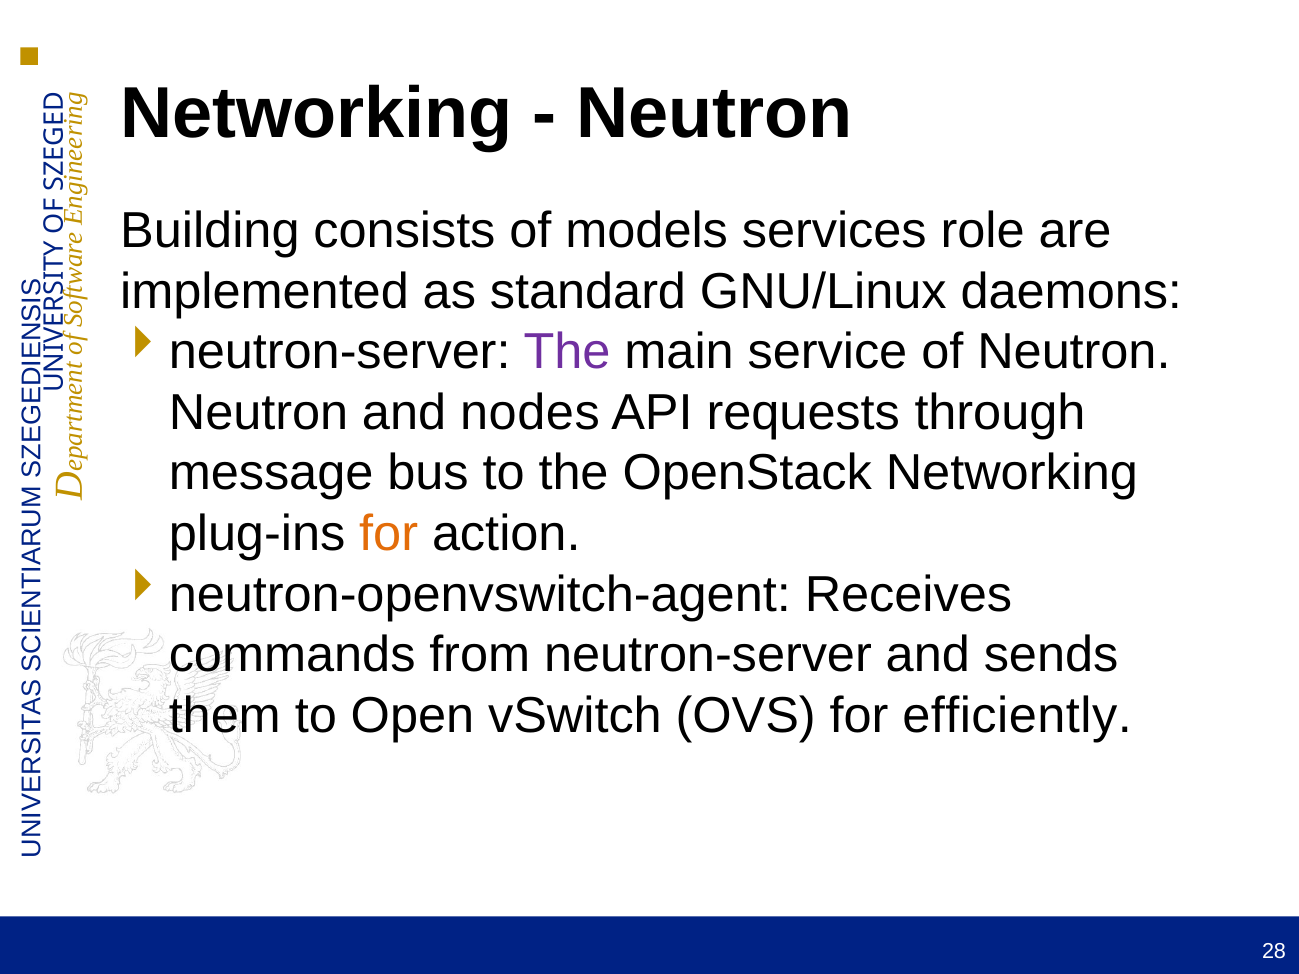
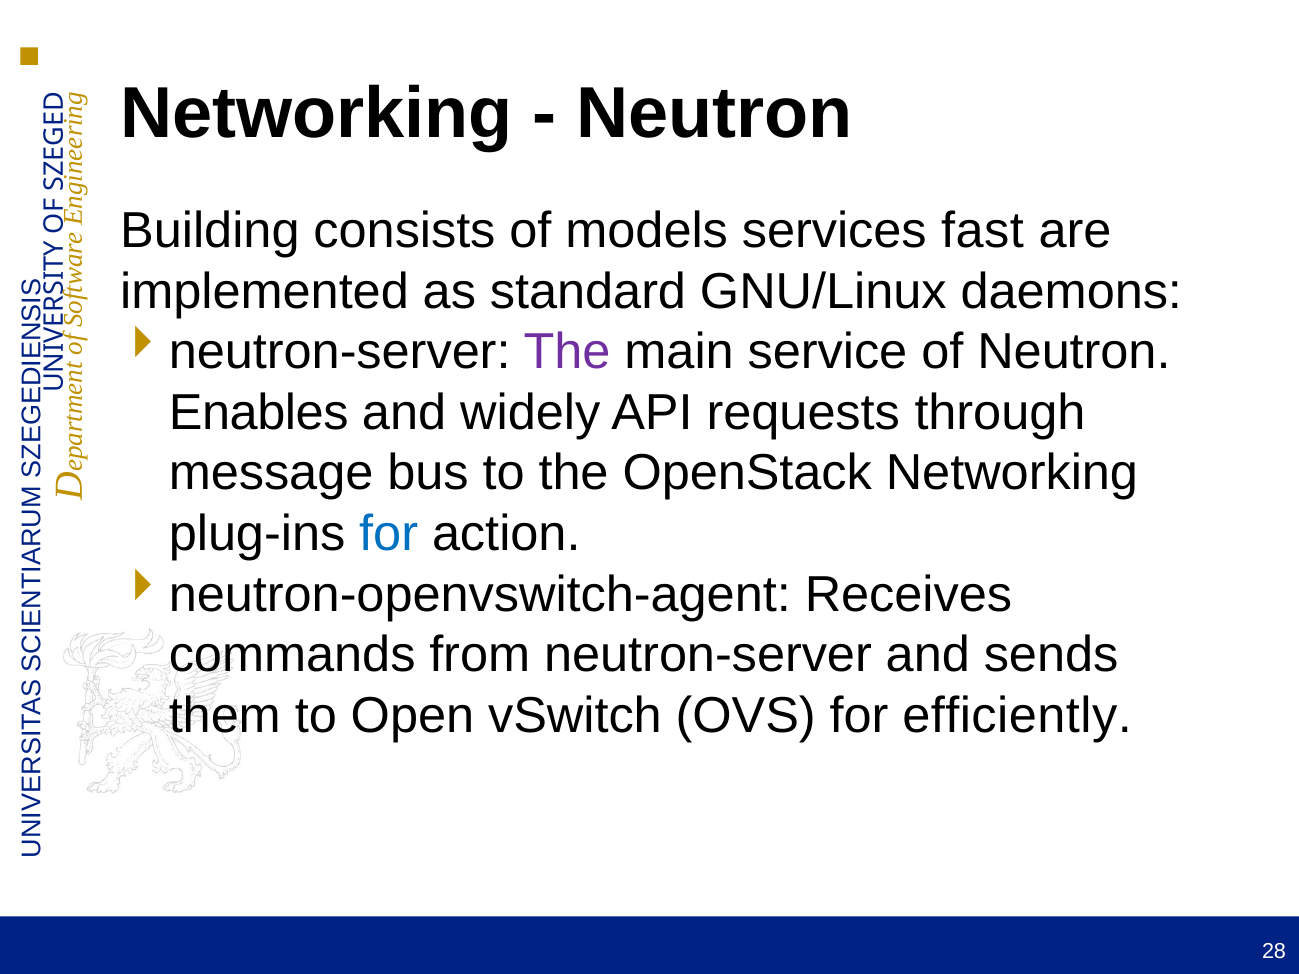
role: role -> fast (982, 231)
Neutron: Neutron -> Enables (259, 413)
nodes: nodes -> widely (530, 413)
for colour: orange -> blue (389, 534)
